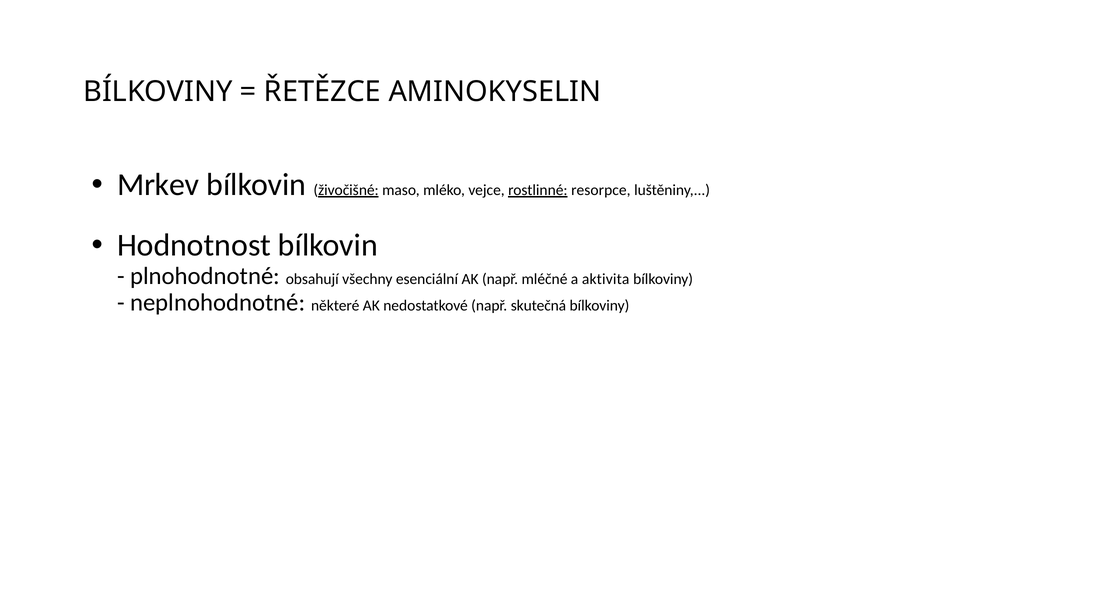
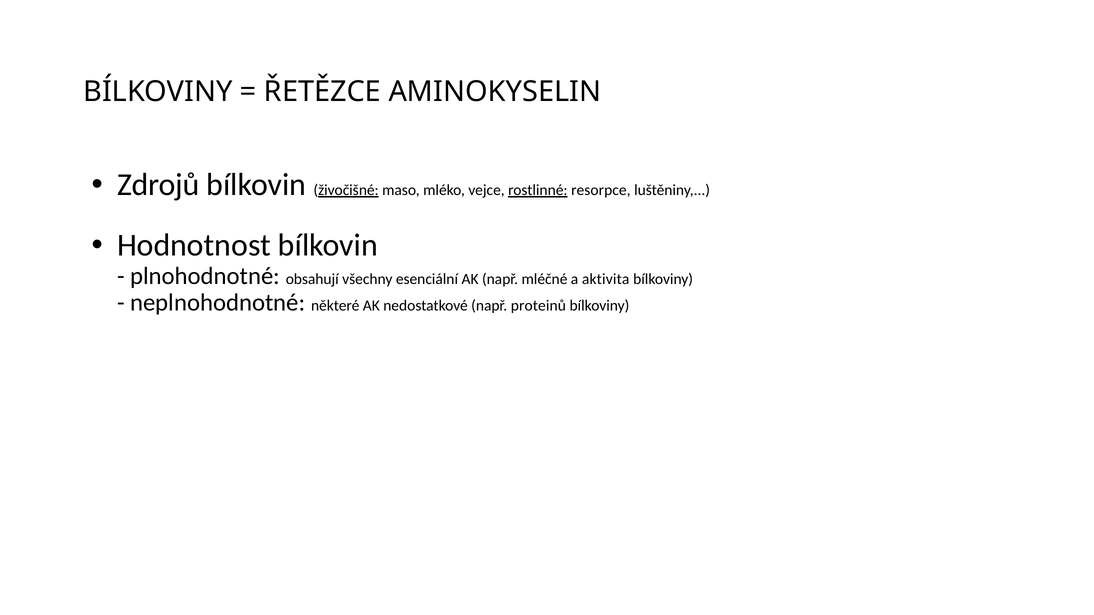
Mrkev: Mrkev -> Zdrojů (158, 185)
skutečná: skutečná -> proteinů (538, 306)
